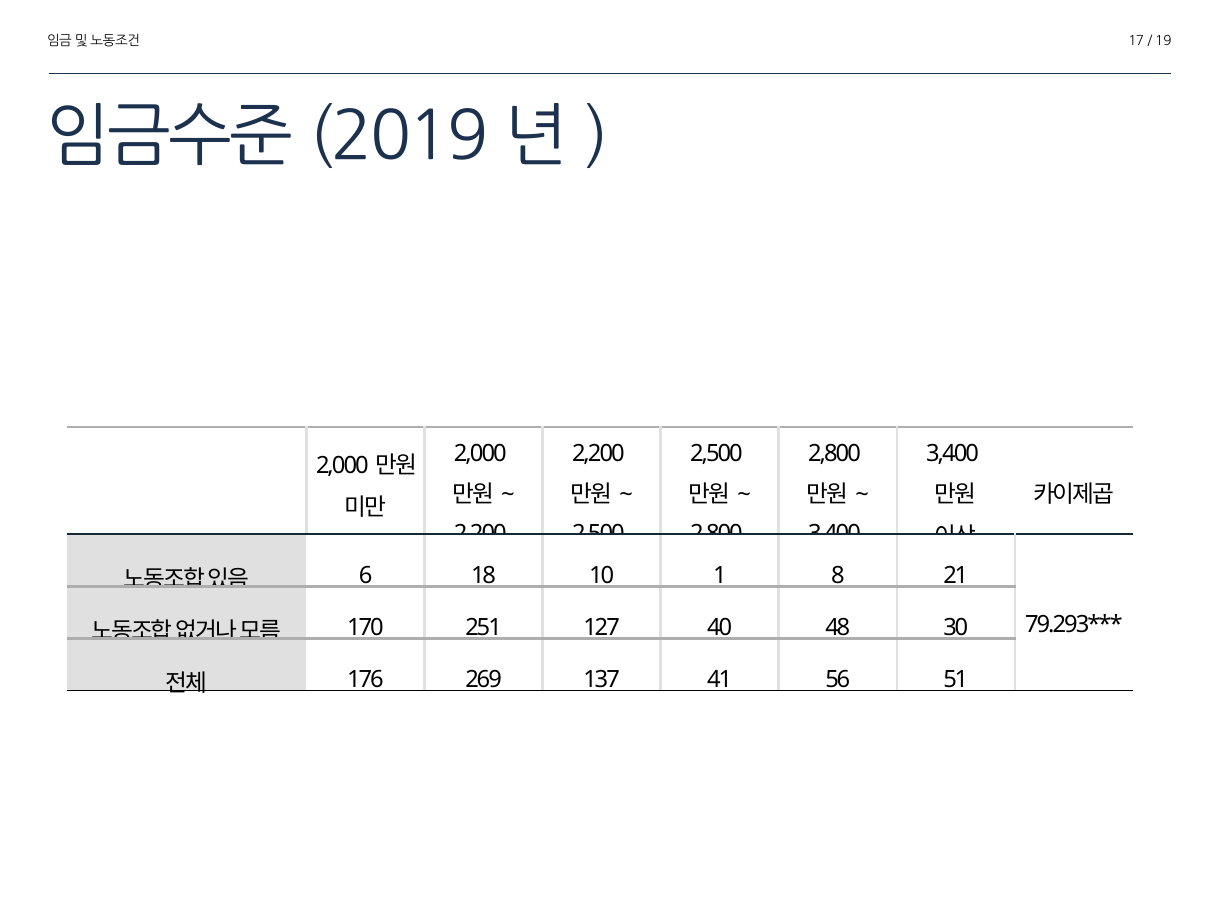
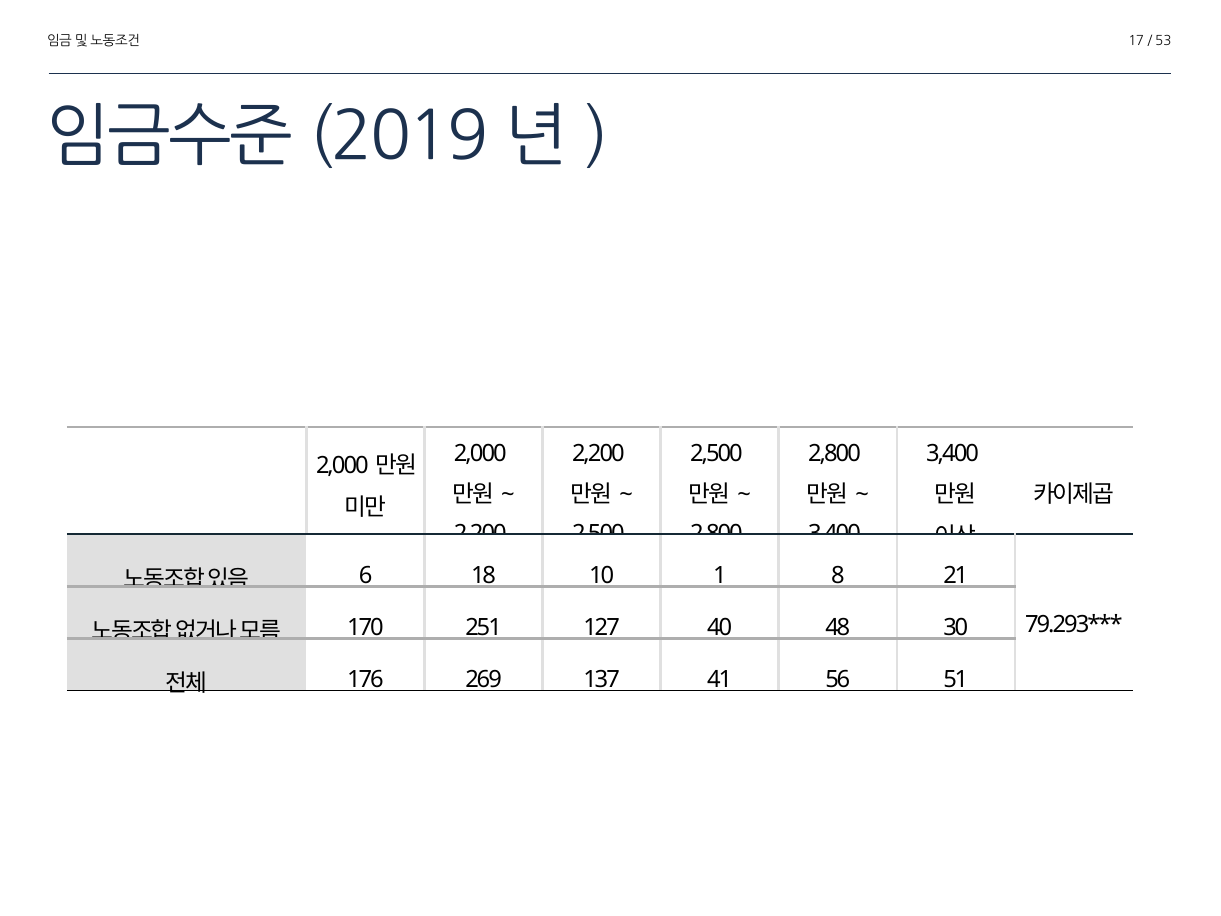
19: 19 -> 53 (1163, 41)
